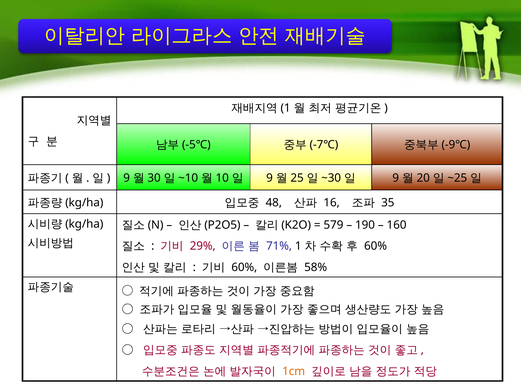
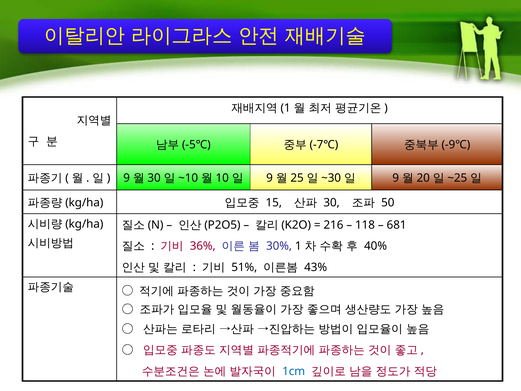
48: 48 -> 15 (274, 202)
16: 16 -> 30 (332, 202)
35: 35 -> 50 (388, 202)
579: 579 -> 216 (333, 225)
190: 190 -> 118 (365, 225)
160: 160 -> 681 (397, 225)
29%: 29% -> 36% (203, 246)
71%: 71% -> 30% (279, 246)
60%: 60% -> 40% (376, 246)
60%: 60% -> 51% (244, 267)
58%: 58% -> 43% (316, 267)
1cm colour: orange -> blue (294, 371)
